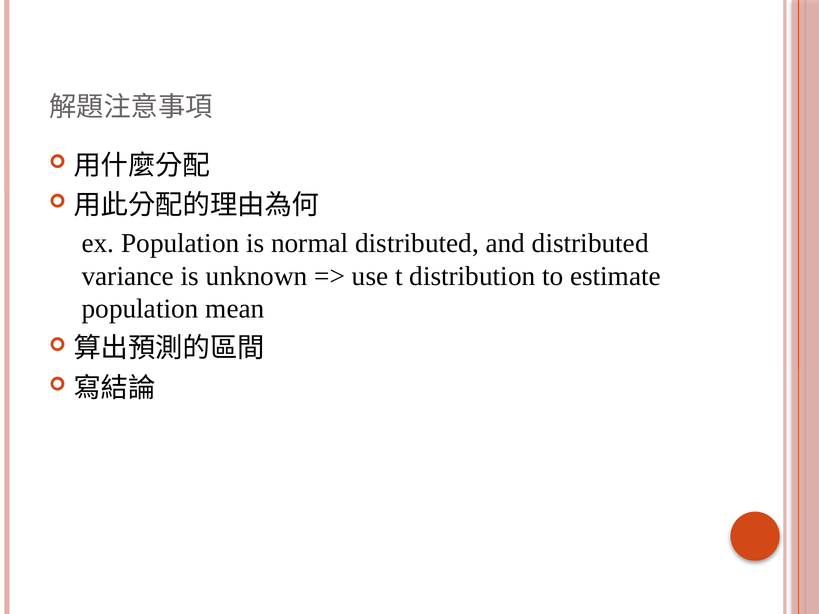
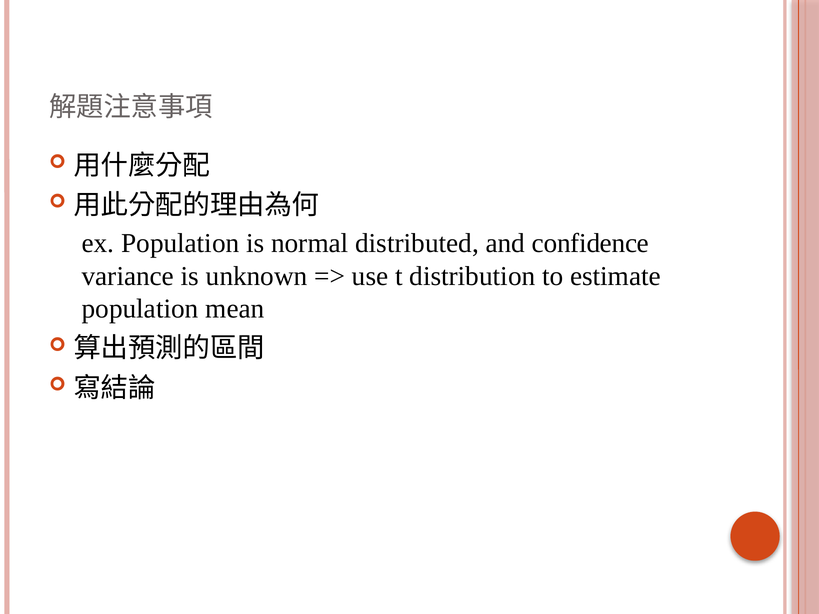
and distributed: distributed -> confidence (590, 243)
